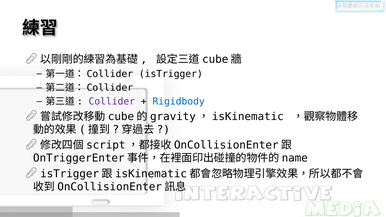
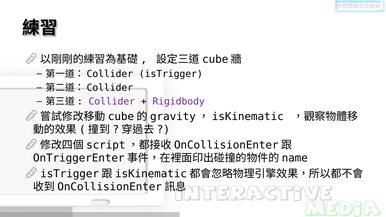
Rigidbody colour: blue -> purple (179, 102)
